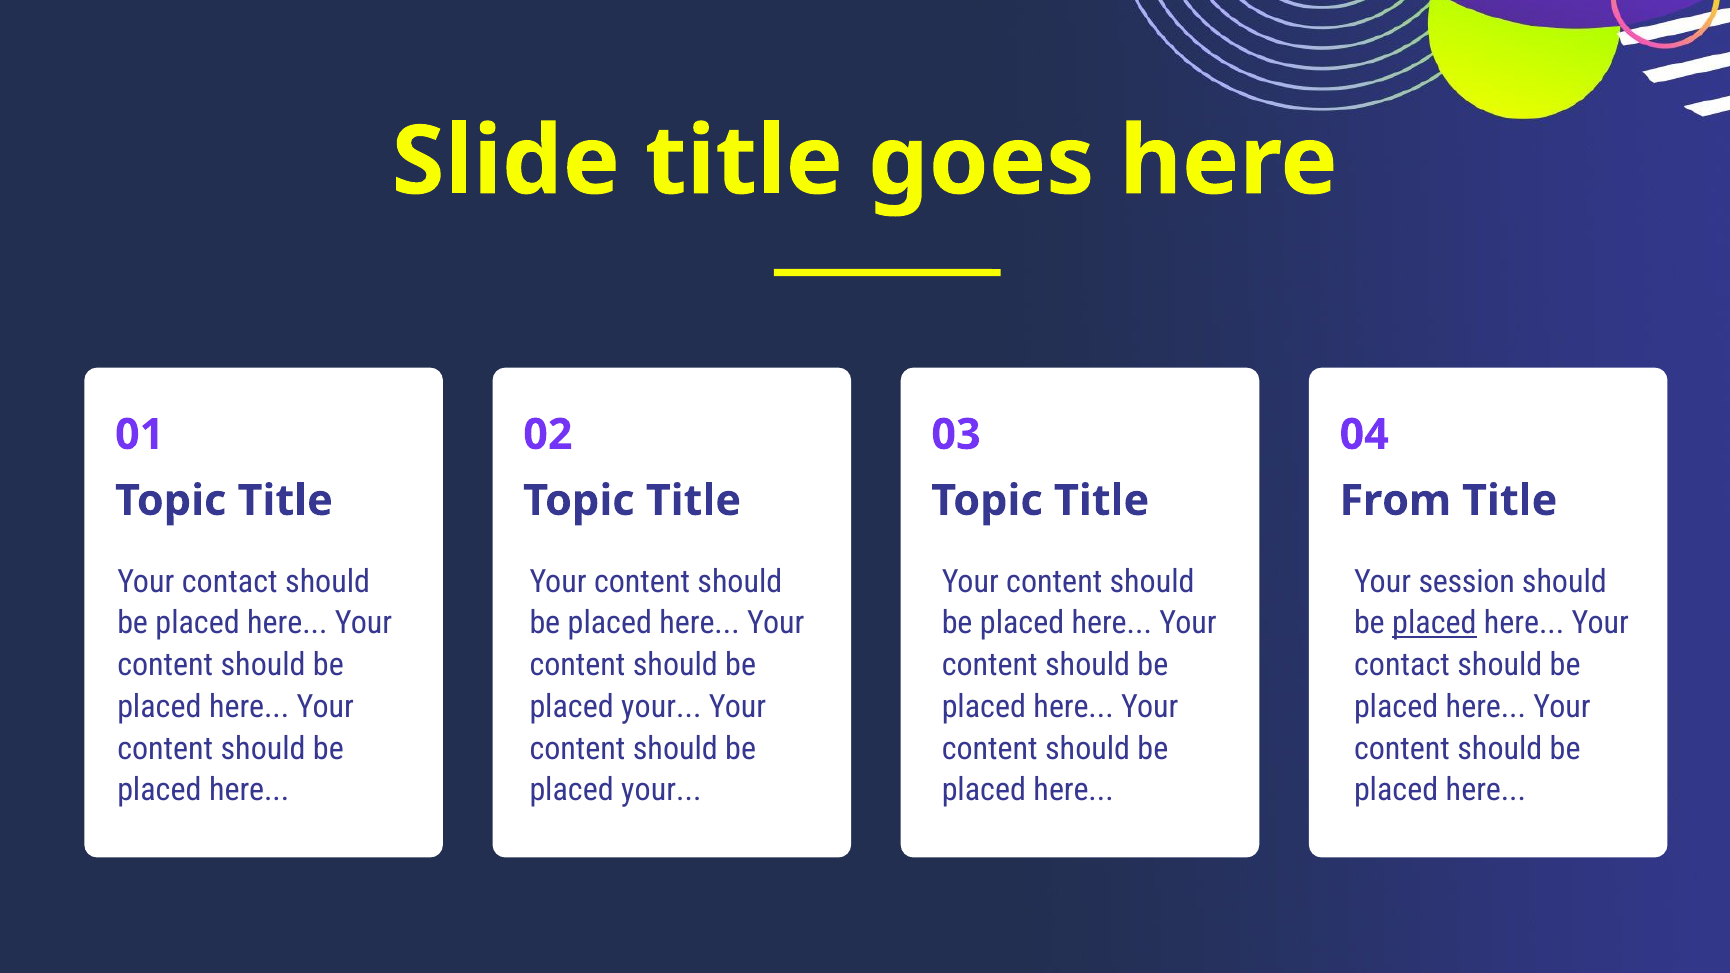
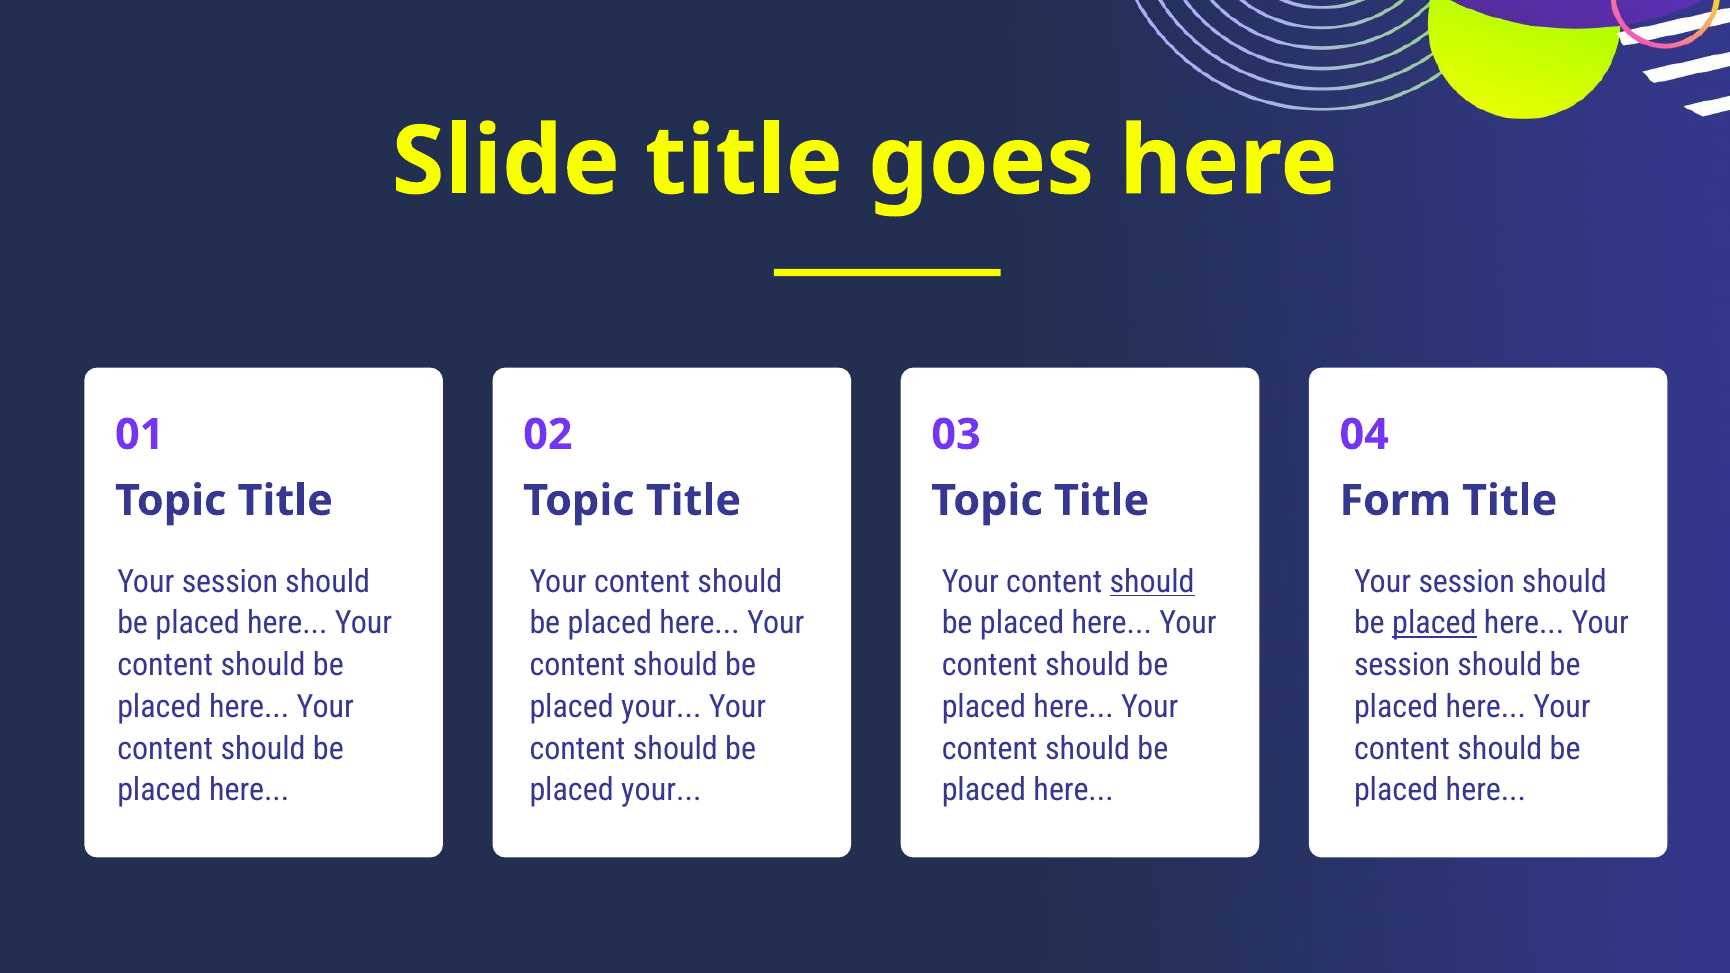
From: From -> Form (1395, 501)
contact: contact -> session (230, 582)
should underline: none -> present (1152, 582)
contact: contact -> session (1402, 665)
